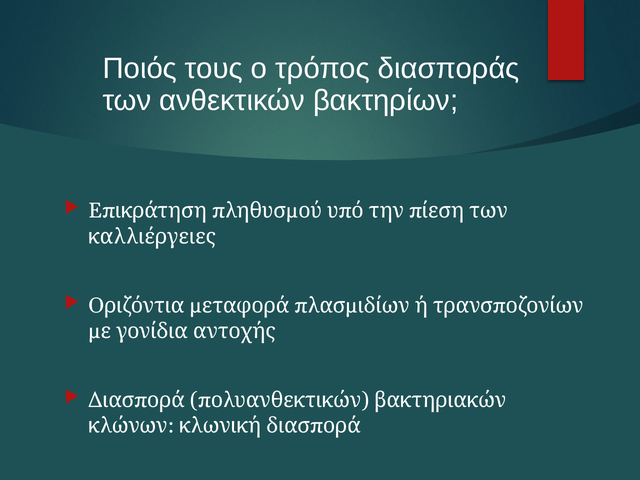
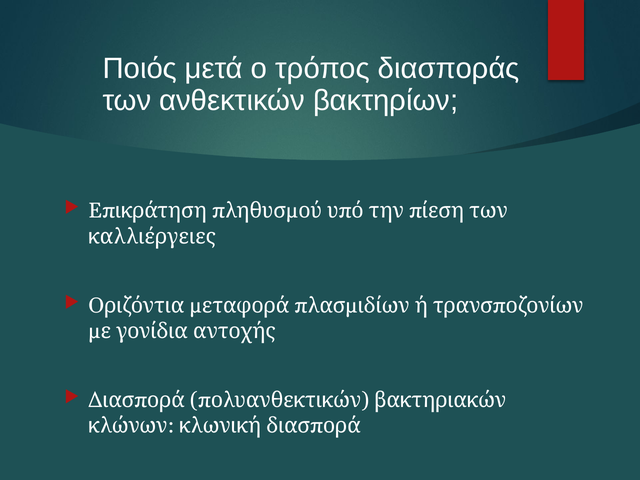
τους: τους -> μετά (214, 69)
